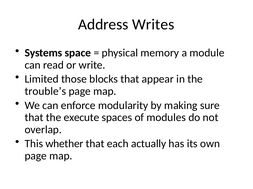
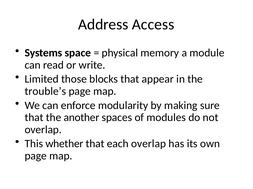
Writes: Writes -> Access (153, 24)
execute: execute -> another (81, 118)
each actually: actually -> overlap (149, 144)
